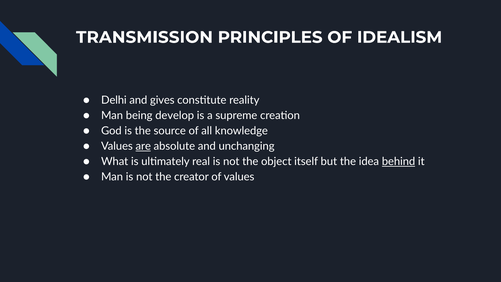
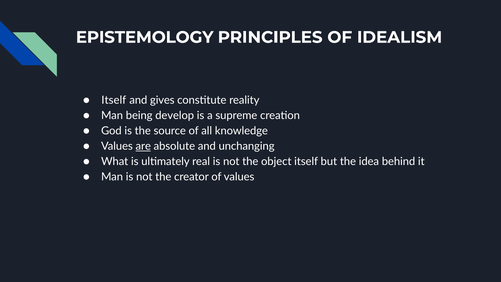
TRANSMISSION: TRANSMISSION -> EPISTEMOLOGY (145, 37)
Delhi: Delhi -> Itself (114, 100)
behind underline: present -> none (399, 161)
